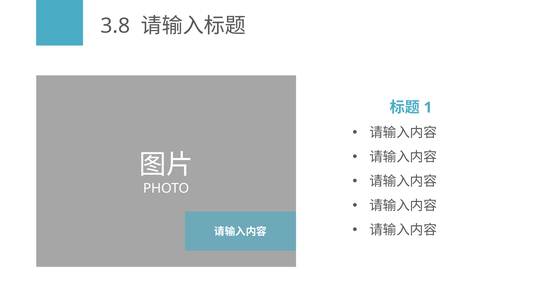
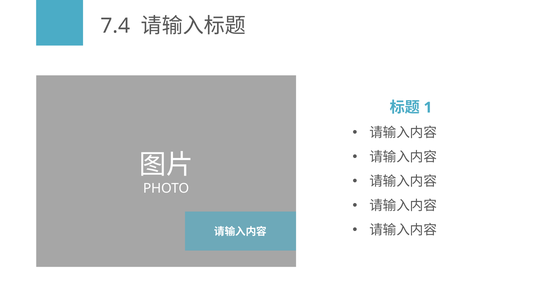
3.8: 3.8 -> 7.4 (115, 26)
